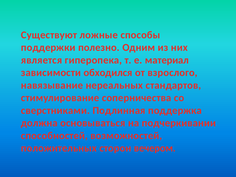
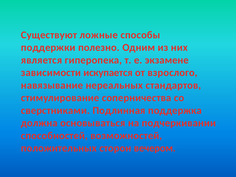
материал: материал -> экзамене (167, 60)
обходился: обходился -> искупается (108, 73)
